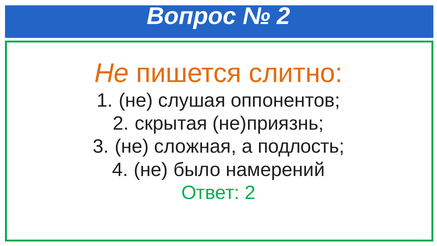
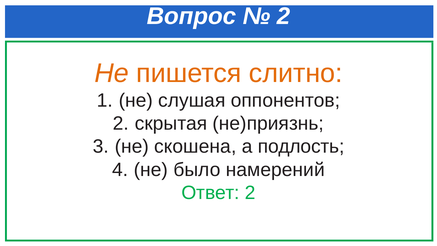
сложная: сложная -> скошена (195, 147)
